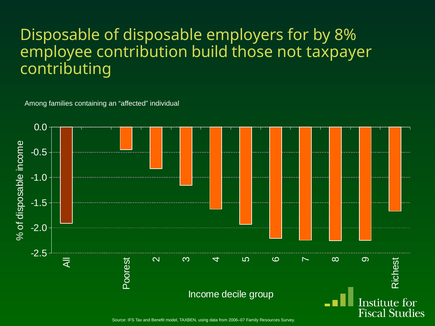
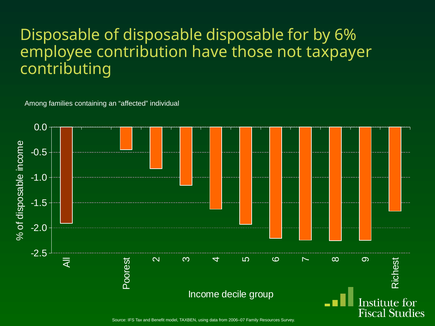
disposable employers: employers -> disposable (245, 35)
8%: 8% -> 6% (345, 35)
build: build -> have (210, 52)
